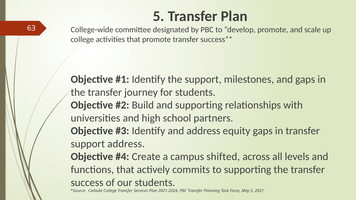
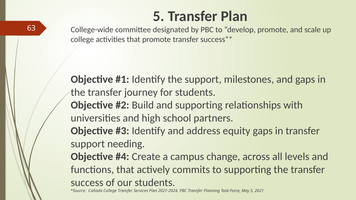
support address: address -> needing (126, 144)
shifted: shifted -> change (223, 157)
